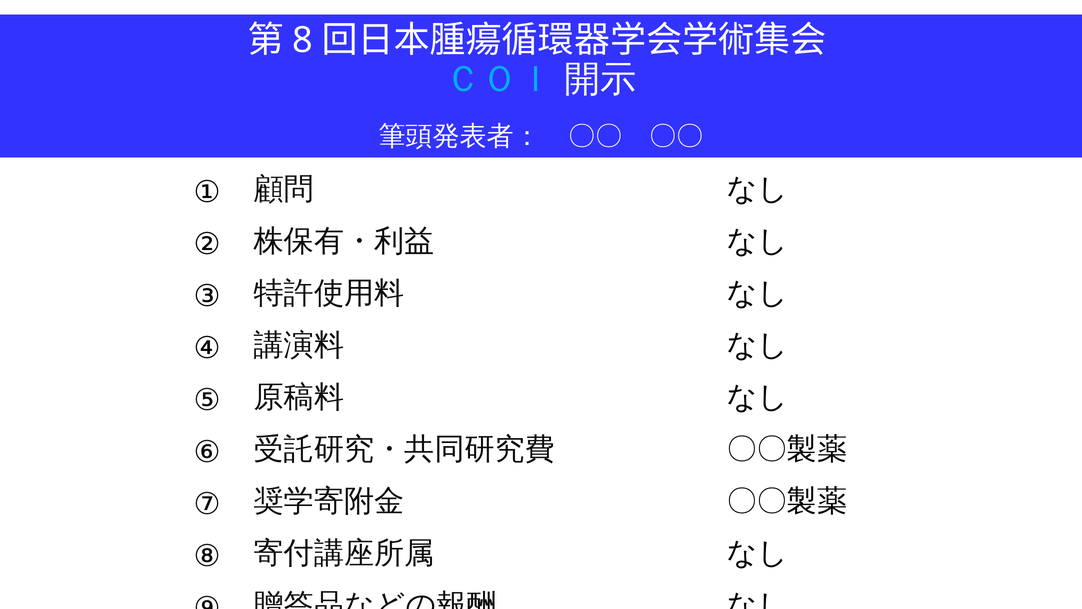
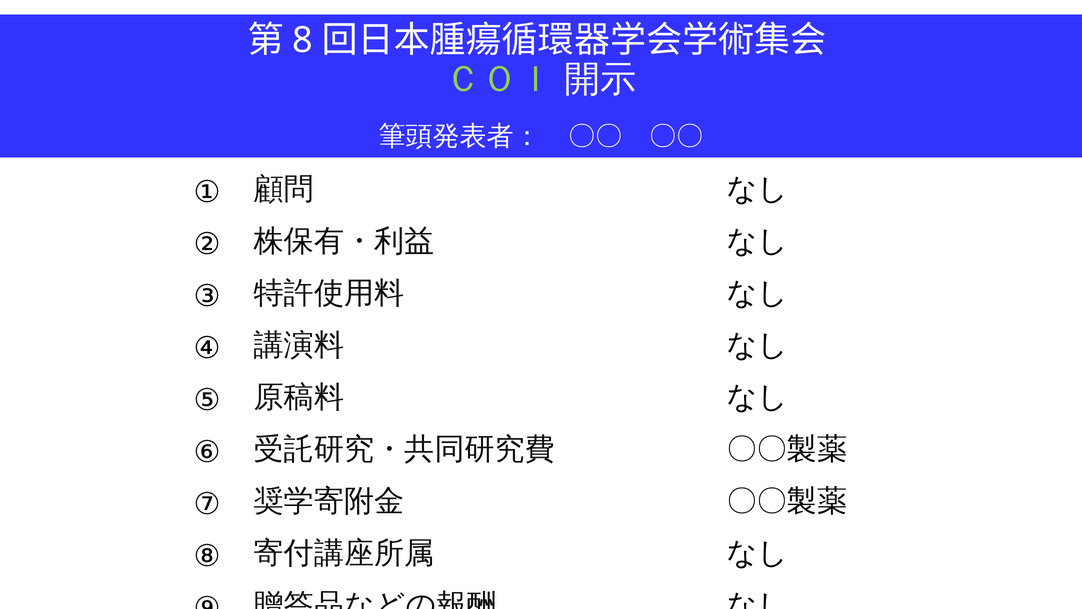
ＣＯＩ colour: light blue -> light green (500, 79)
